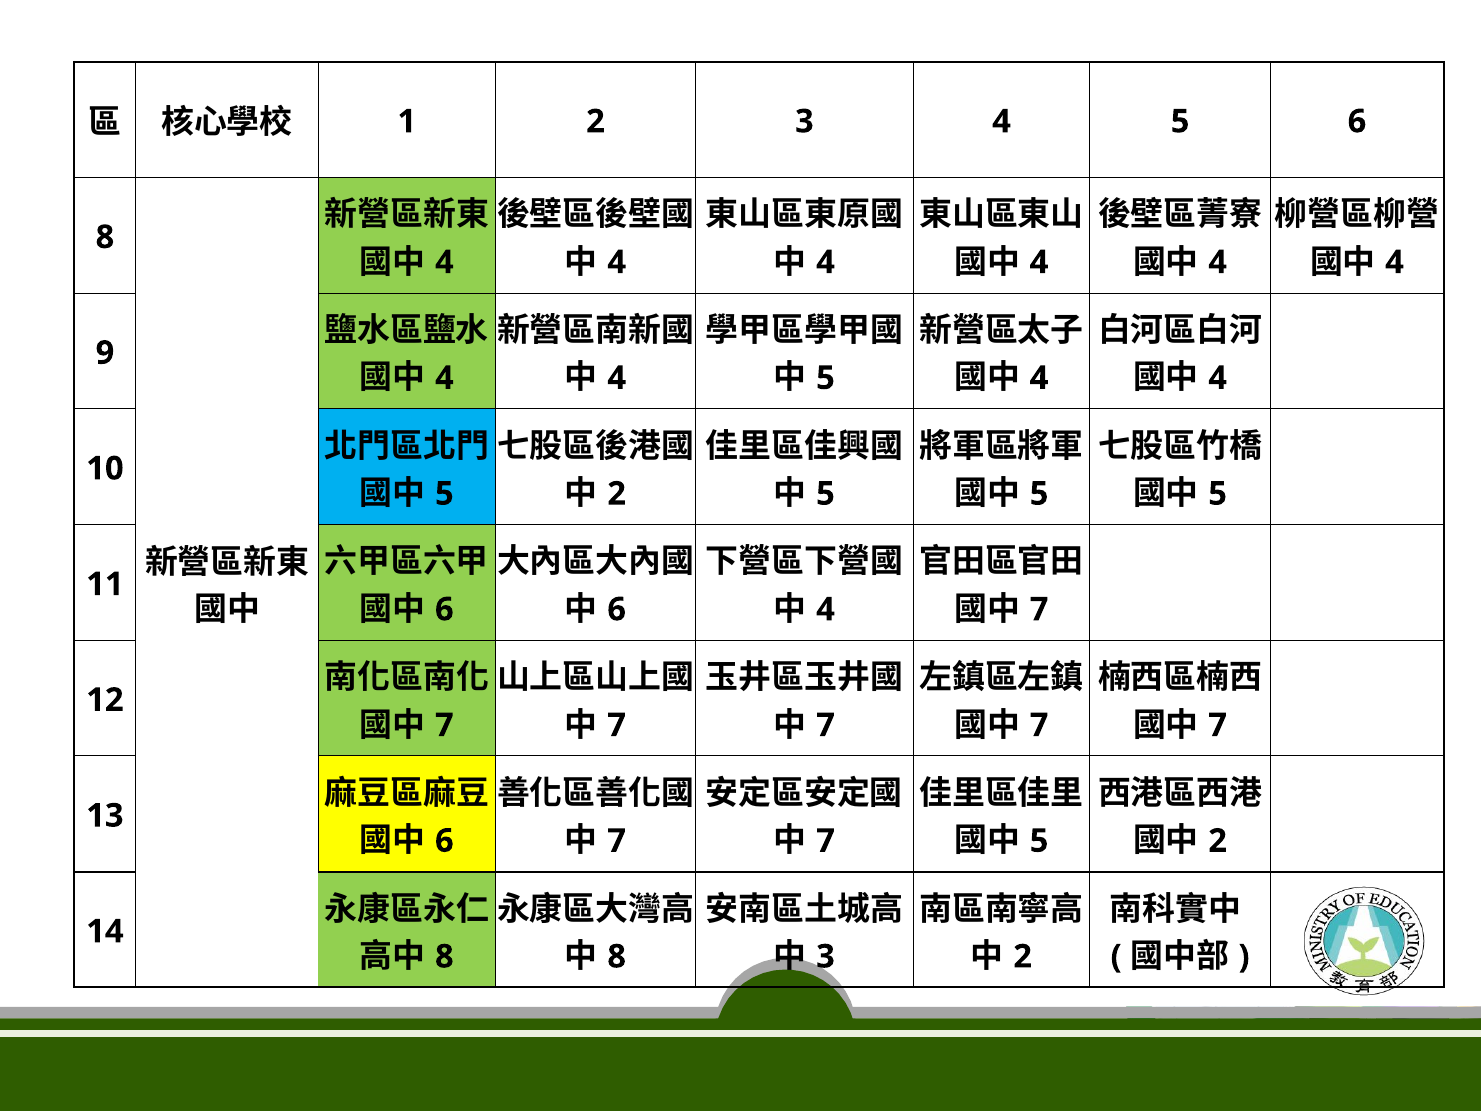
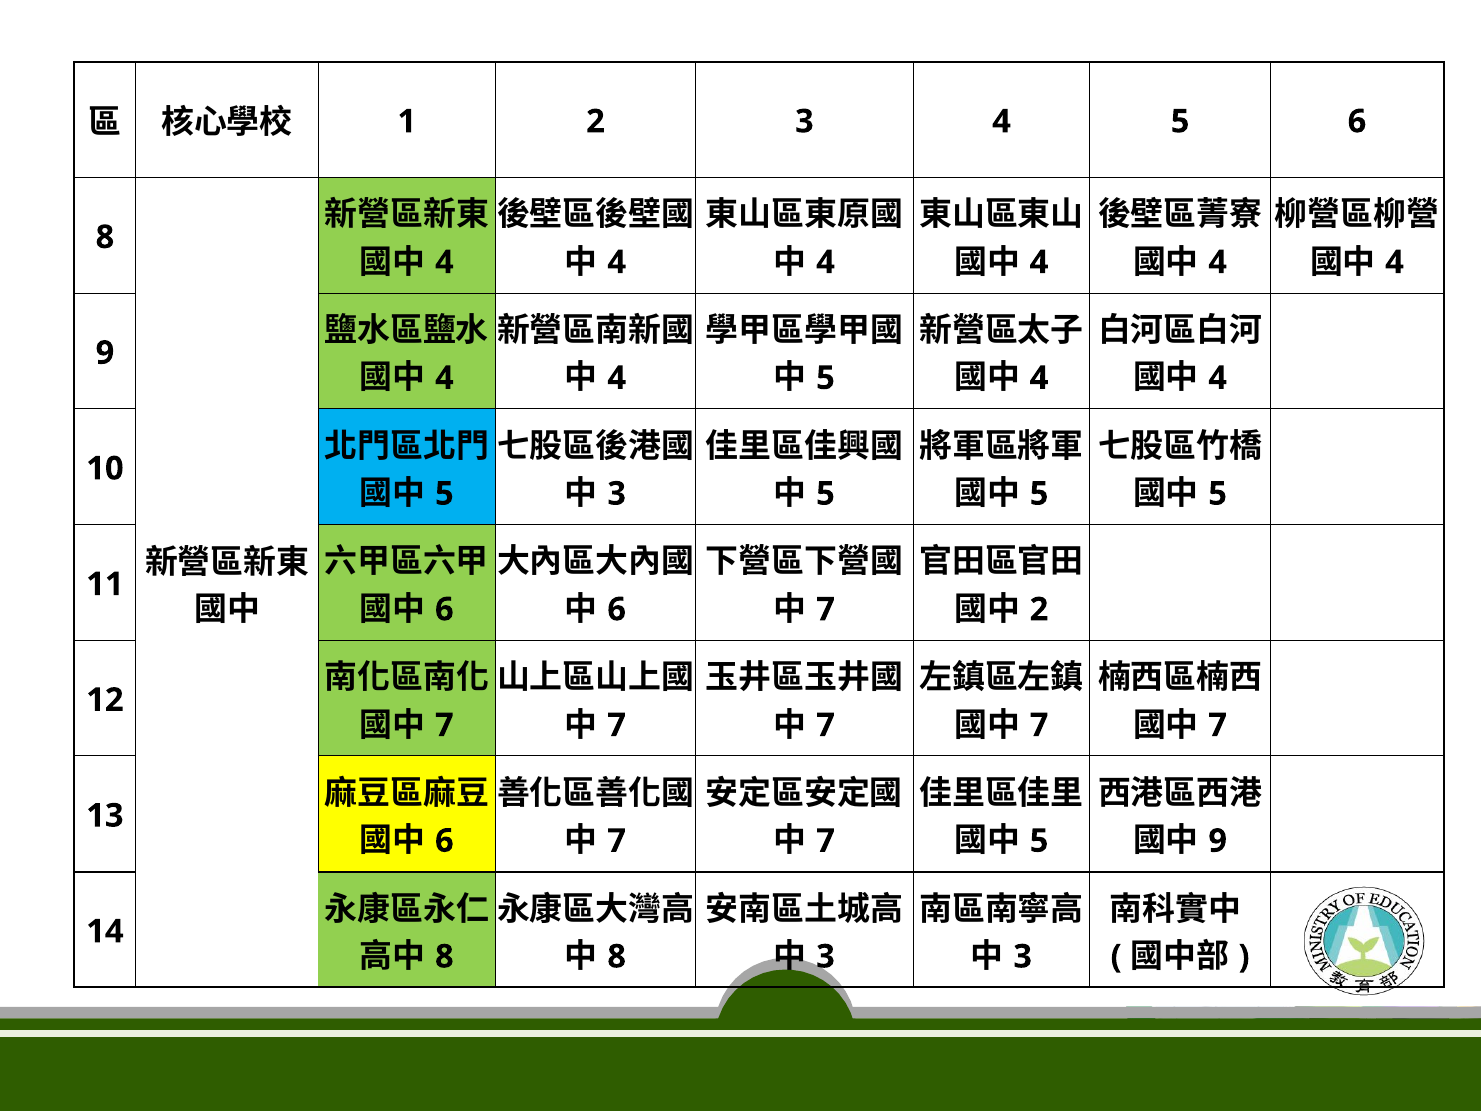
2: 2 -> 3 (617, 494)
4: 4 -> 7 (826, 609)
7: 7 -> 2 (1039, 609)
2: 2 -> 9 (1218, 841)
2: 2 -> 3 (1023, 956)
